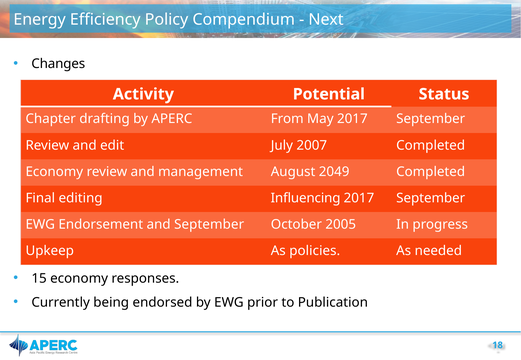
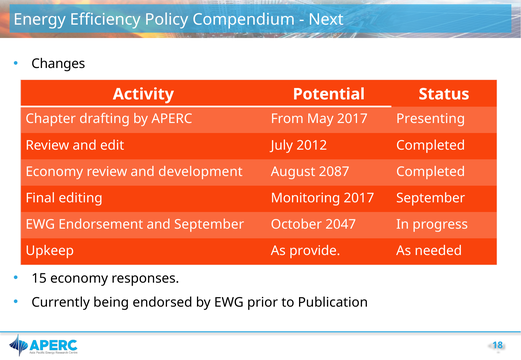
May 2017 September: September -> Presenting (431, 119)
2007: 2007 -> 2012 (312, 146)
management: management -> development (200, 172)
2049: 2049 -> 2087 (334, 172)
Influencing: Influencing -> Monitoring (306, 198)
2005: 2005 -> 2047 (341, 225)
policies: policies -> provide (315, 251)
